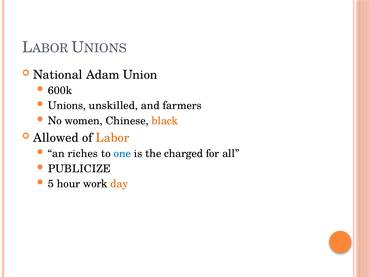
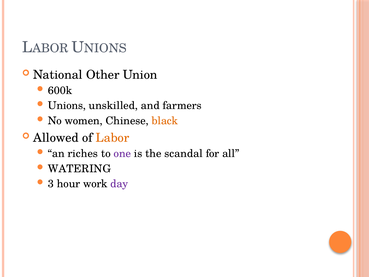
Adam: Adam -> Other (103, 75)
one colour: blue -> purple (122, 154)
charged: charged -> scandal (184, 154)
PUBLICIZE: PUBLICIZE -> WATERING (79, 169)
5: 5 -> 3 (51, 184)
day colour: orange -> purple (119, 184)
